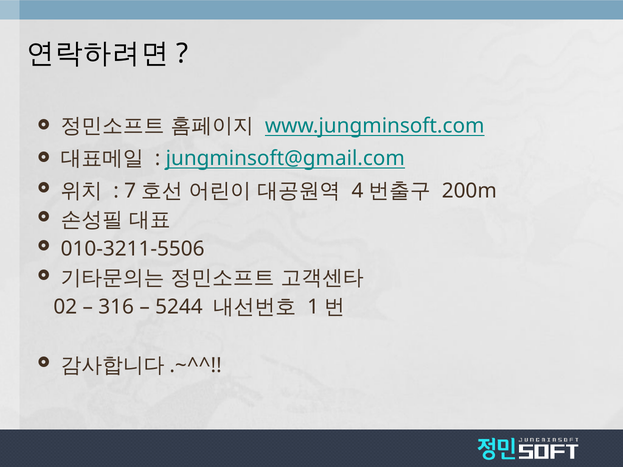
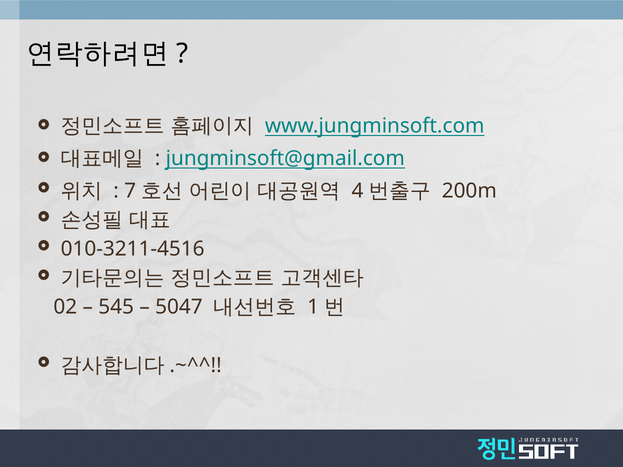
010-3211-5506: 010-3211-5506 -> 010-3211-4516 (133, 249)
316: 316 -> 545 (116, 307)
5244: 5244 -> 5047 (179, 307)
